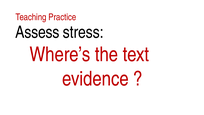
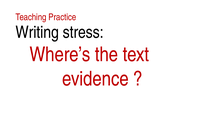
Assess: Assess -> Writing (37, 32)
